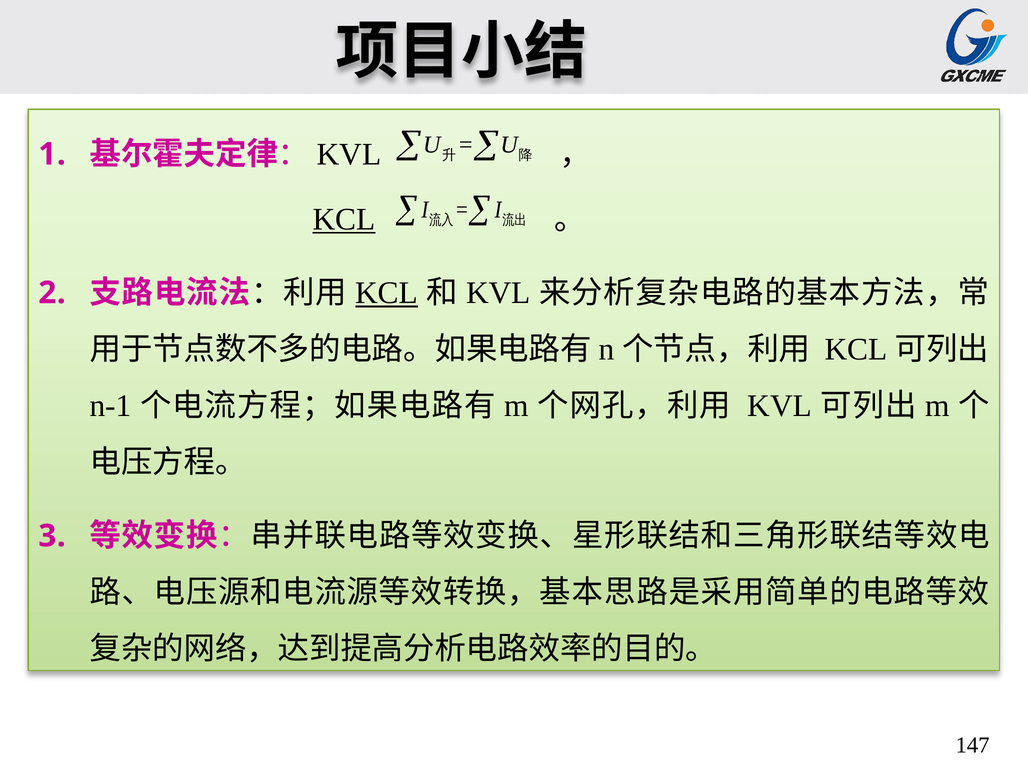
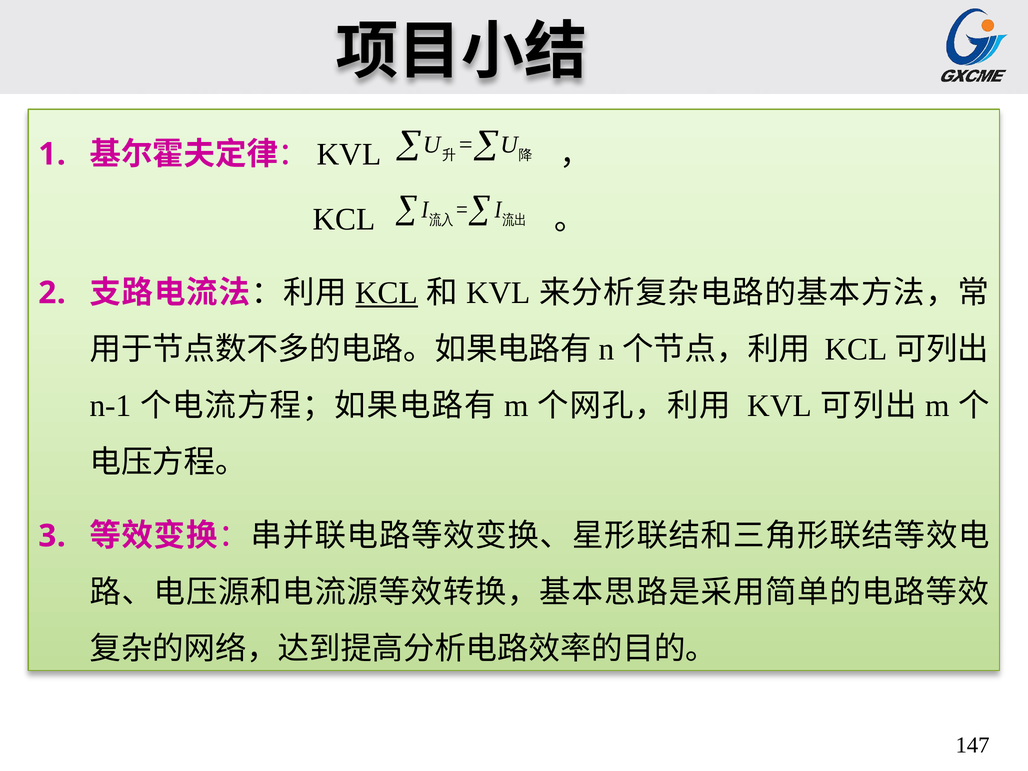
KCL underline: present -> none (344, 219)
